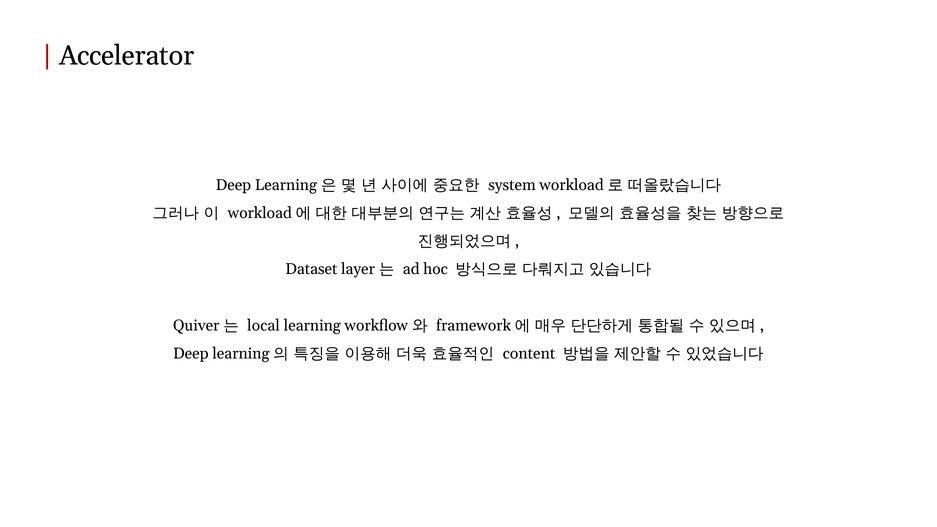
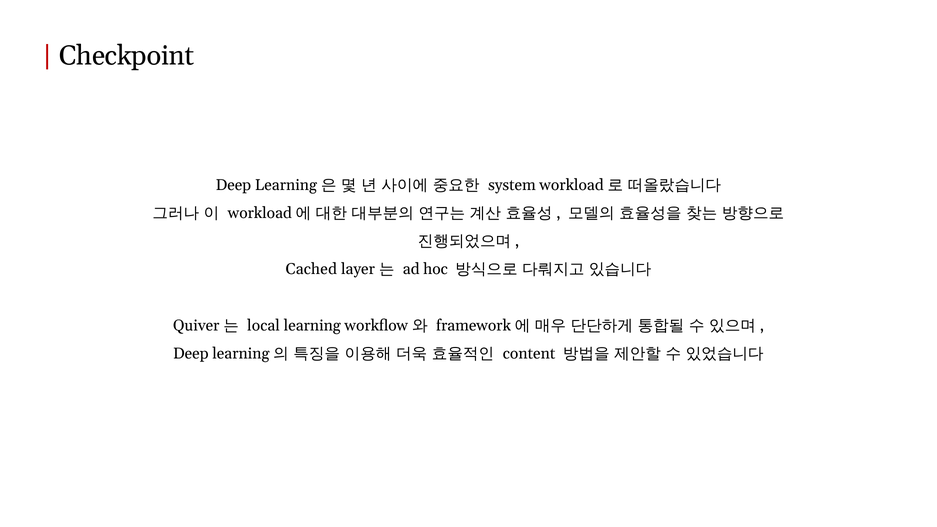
Accelerator: Accelerator -> Checkpoint (127, 56)
Dataset: Dataset -> Cached (311, 269)
